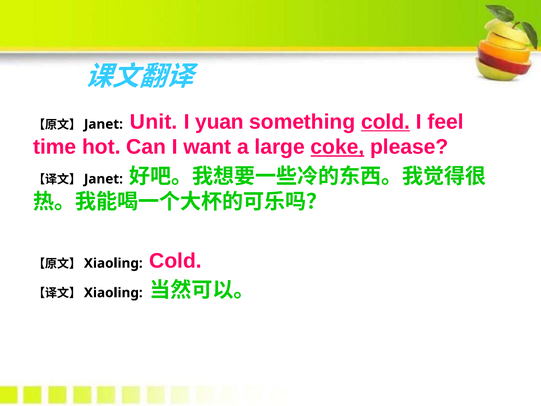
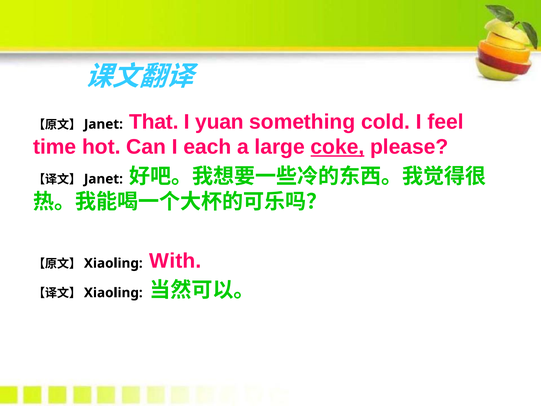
Unit: Unit -> That (154, 122)
cold underline: present -> none (386, 122)
want: want -> each (207, 147)
Cold: Cold -> With (175, 261)
